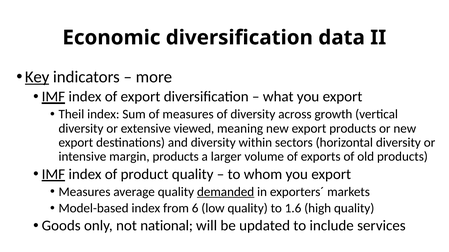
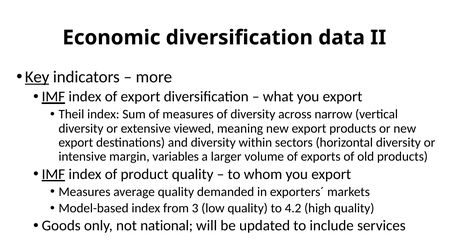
growth: growth -> narrow (333, 115)
margin products: products -> variables (176, 157)
demanded underline: present -> none (226, 192)
6: 6 -> 3 (195, 209)
1.6: 1.6 -> 4.2 (293, 209)
